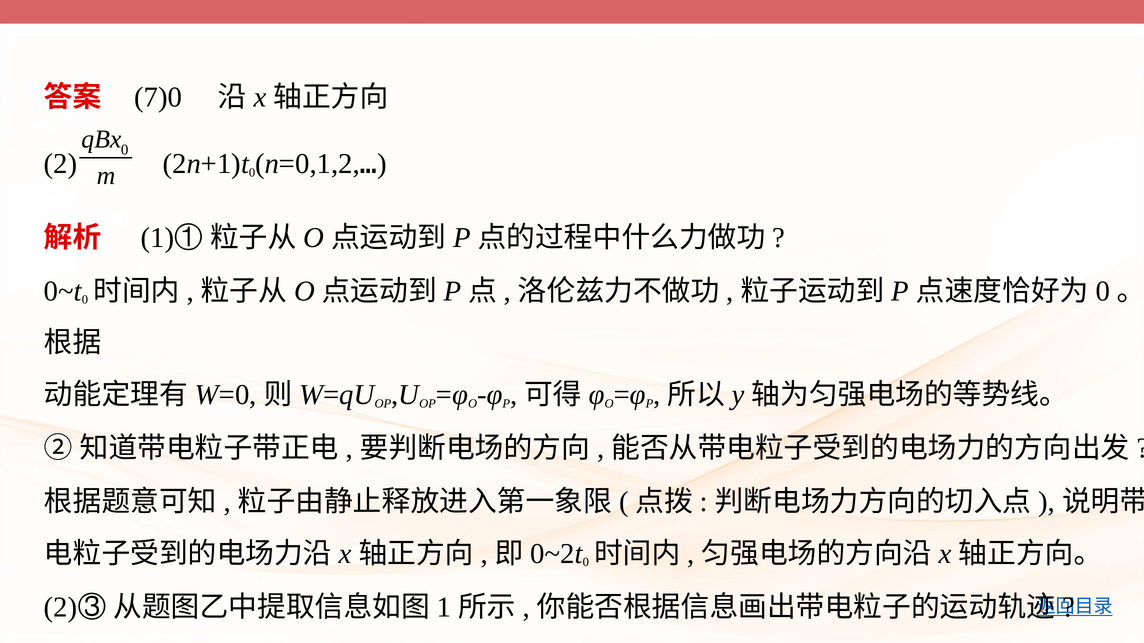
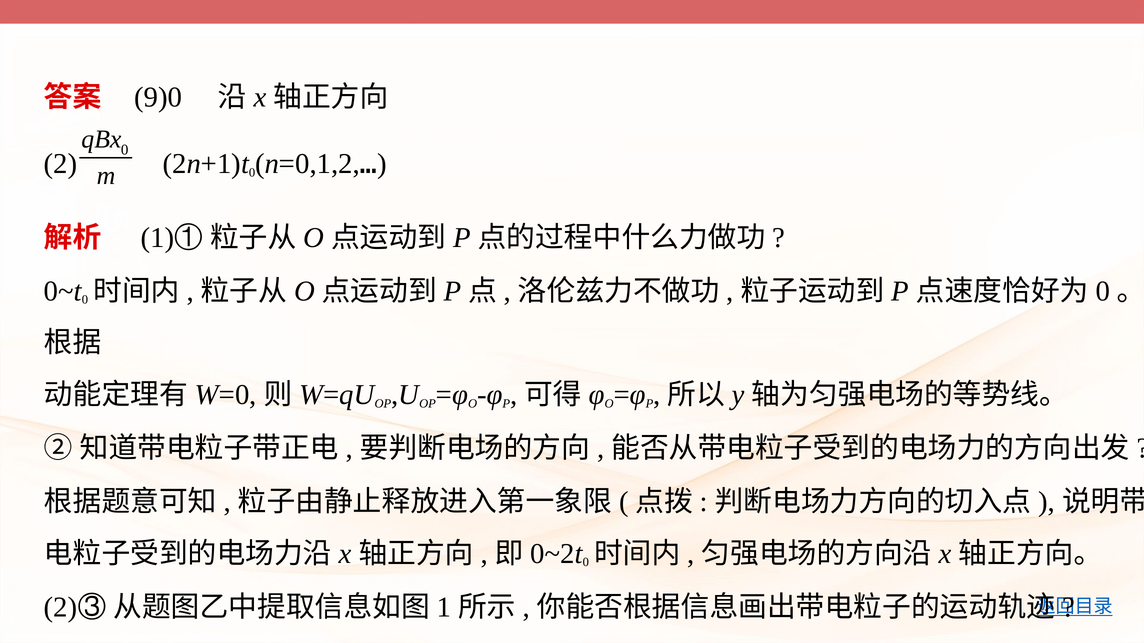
7)0: 7)0 -> 9)0 (158, 97)
